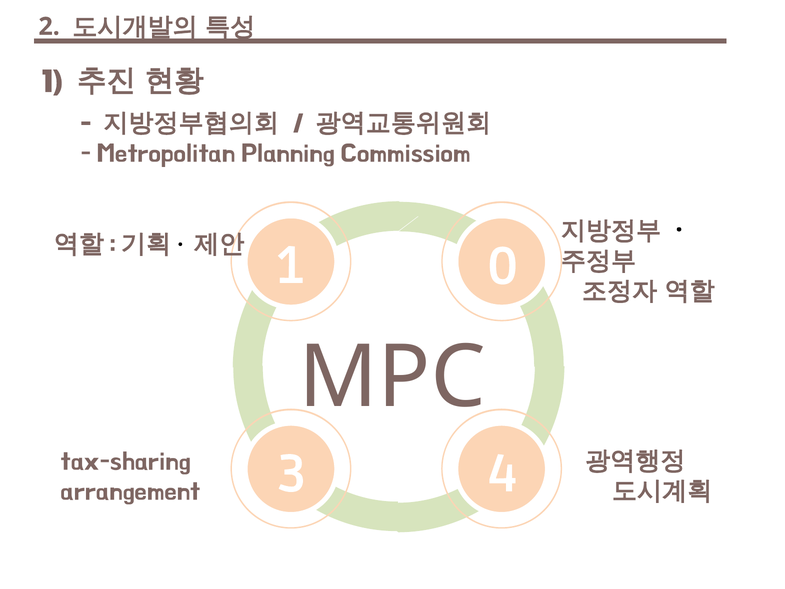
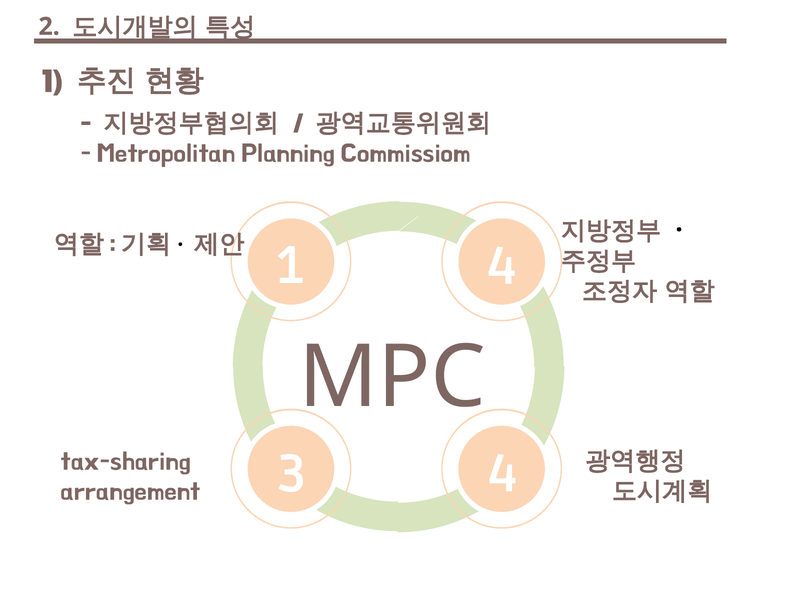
1 0: 0 -> 4 (502, 266)
